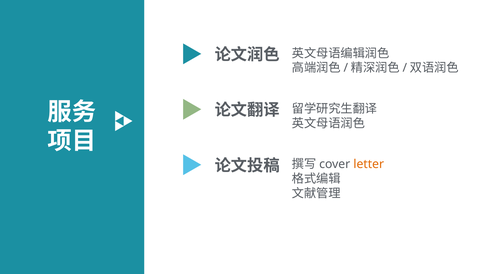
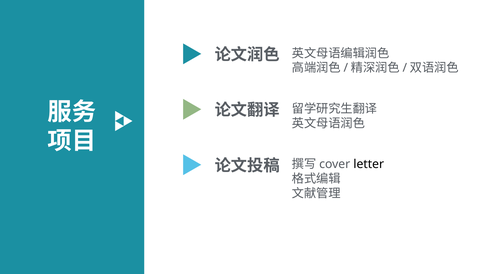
letter colour: orange -> black (369, 164)
